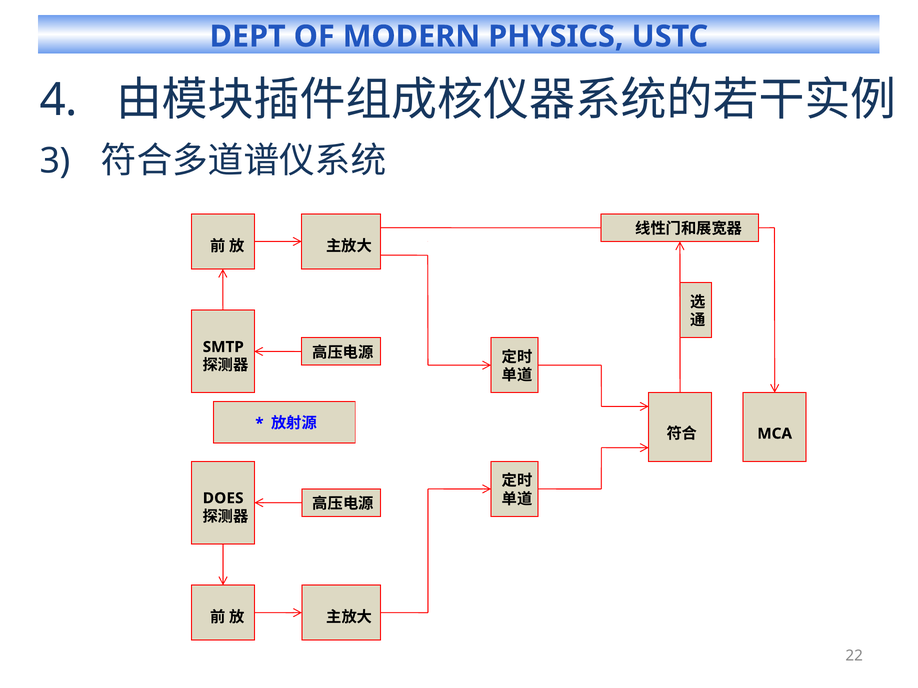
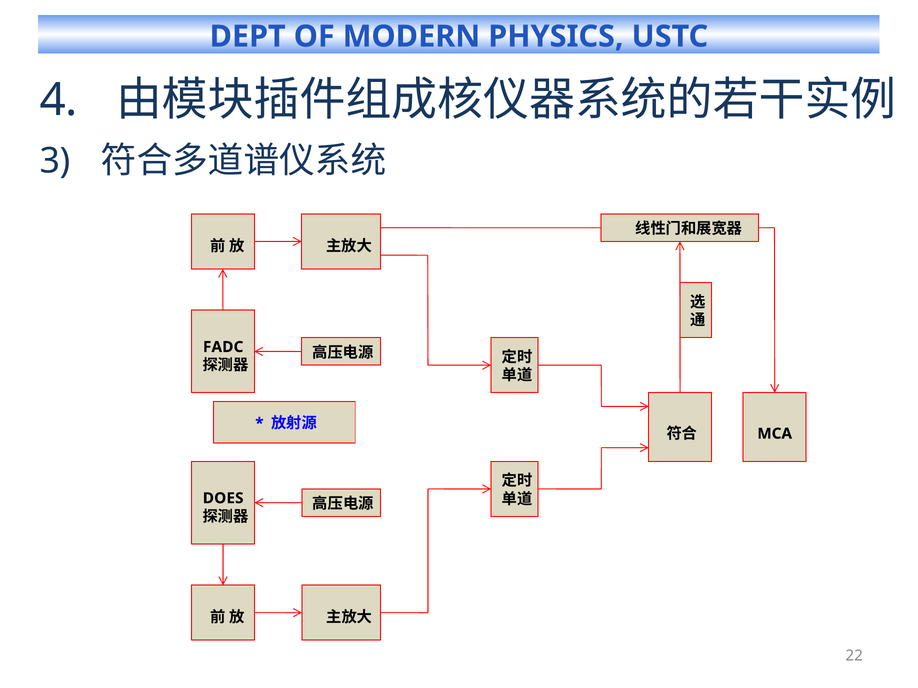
SMTP: SMTP -> FADC (223, 347)
